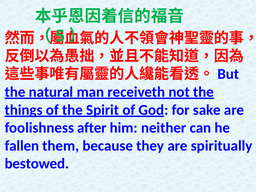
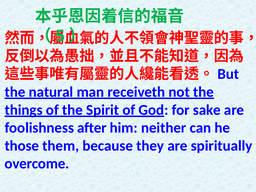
fallen: fallen -> those (22, 146)
bestowed: bestowed -> overcome (37, 164)
